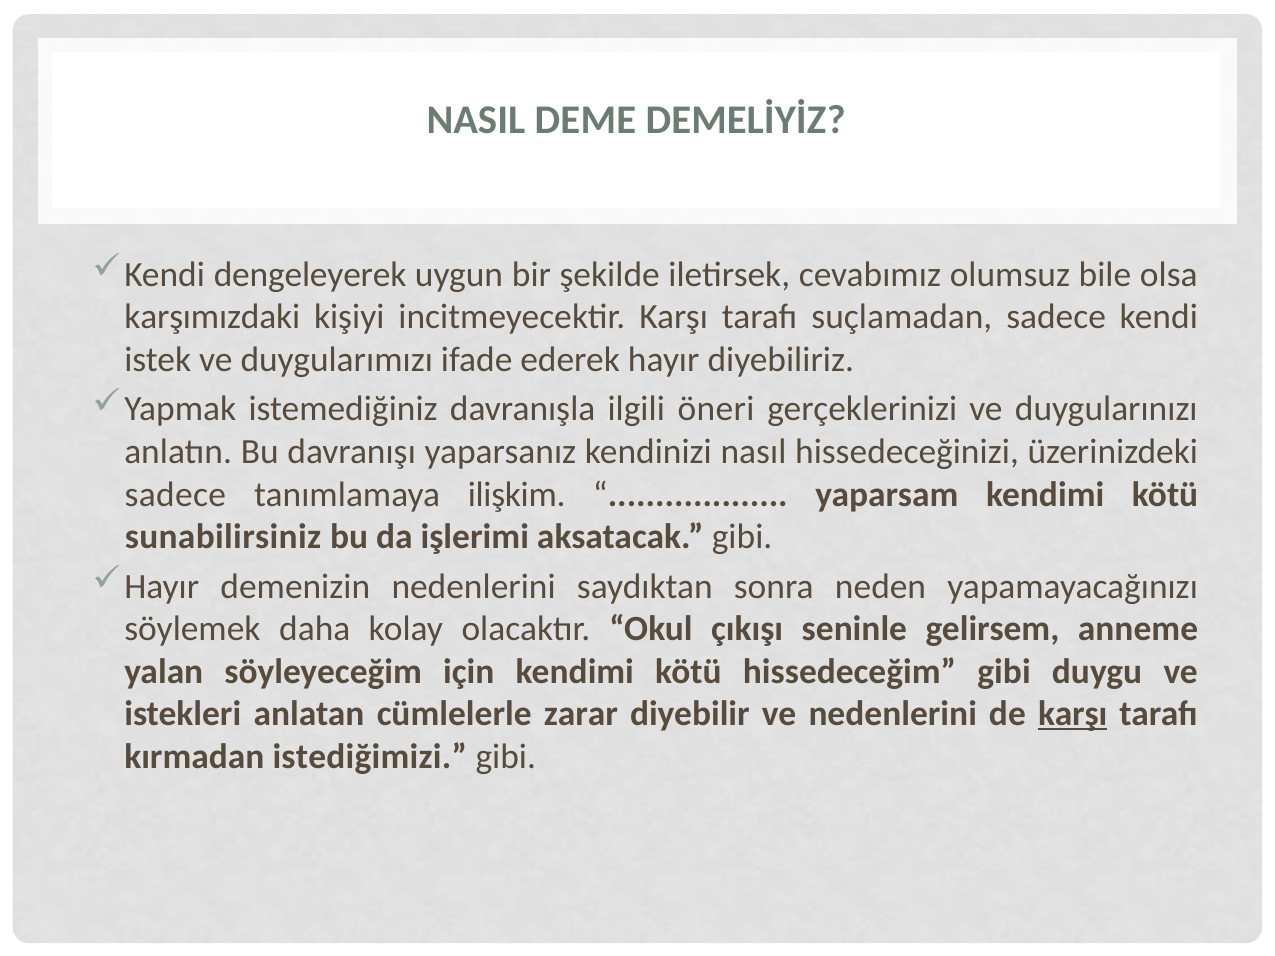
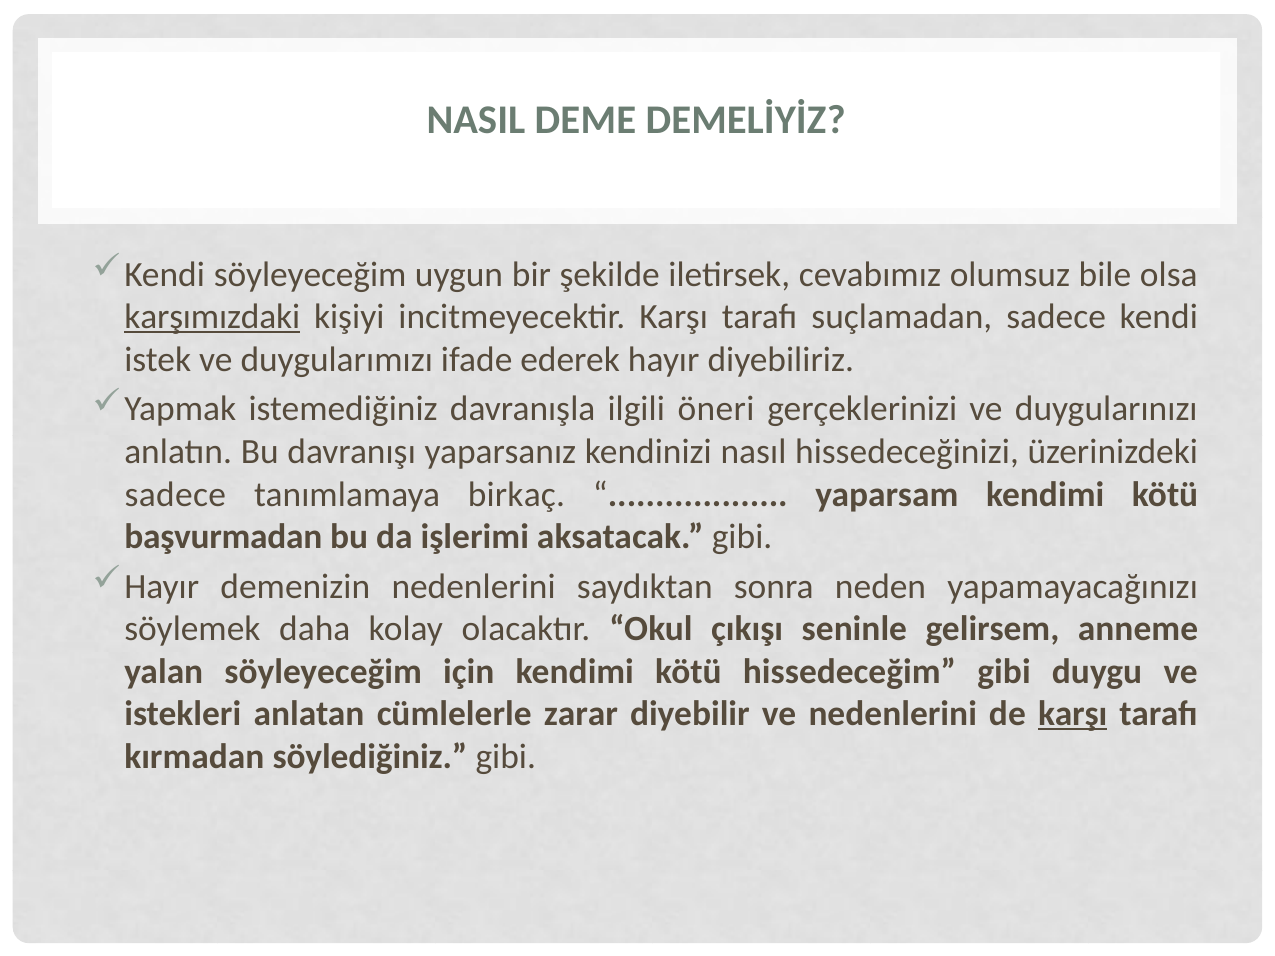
Kendi dengeleyerek: dengeleyerek -> söyleyeceğim (310, 275)
karşımızdaki underline: none -> present (212, 317)
ilişkim: ilişkim -> birkaç (516, 494)
sunabilirsiniz: sunabilirsiniz -> başvurmadan (223, 537)
istediğimizi: istediğimizi -> söylediğiniz (370, 757)
